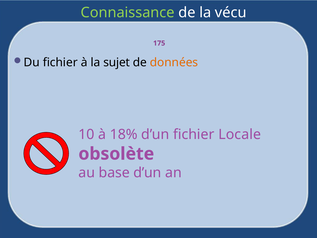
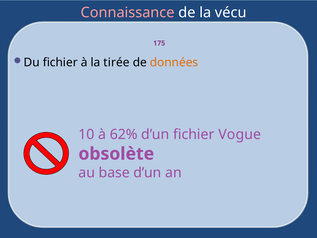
Connaissance colour: light green -> pink (128, 12)
sujet: sujet -> tirée (116, 62)
18%: 18% -> 62% (124, 134)
Locale: Locale -> Vogue (240, 134)
